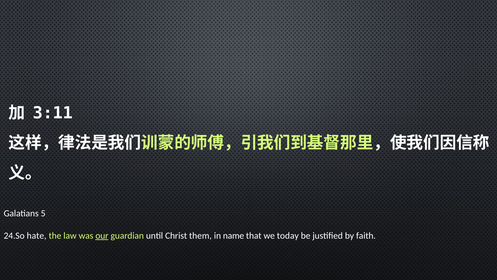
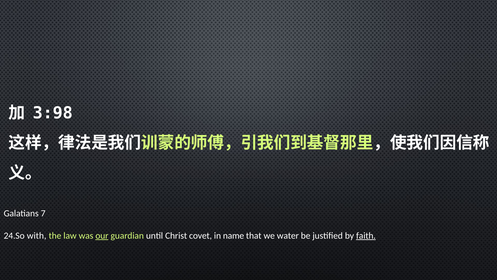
3:11: 3:11 -> 3:98 (53, 113)
5: 5 -> 7 (43, 213)
hate: hate -> with (37, 235)
them: them -> covet (201, 235)
today: today -> water (288, 235)
faith underline: none -> present (366, 235)
